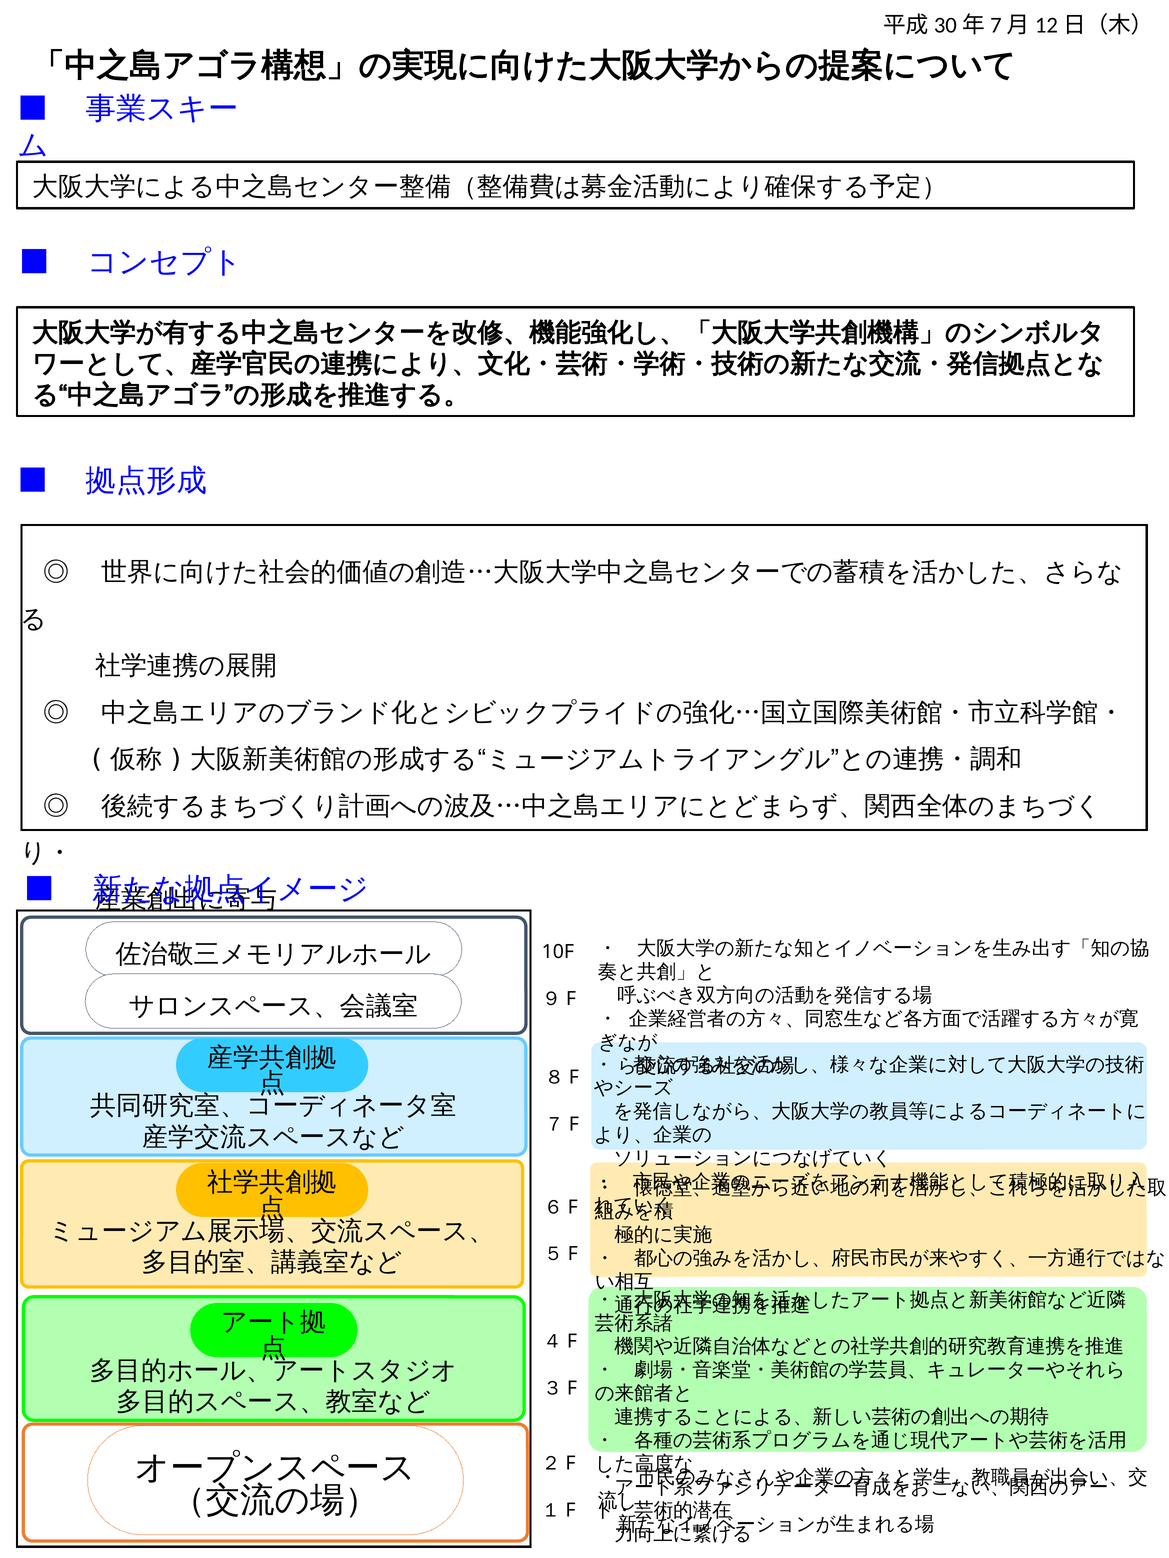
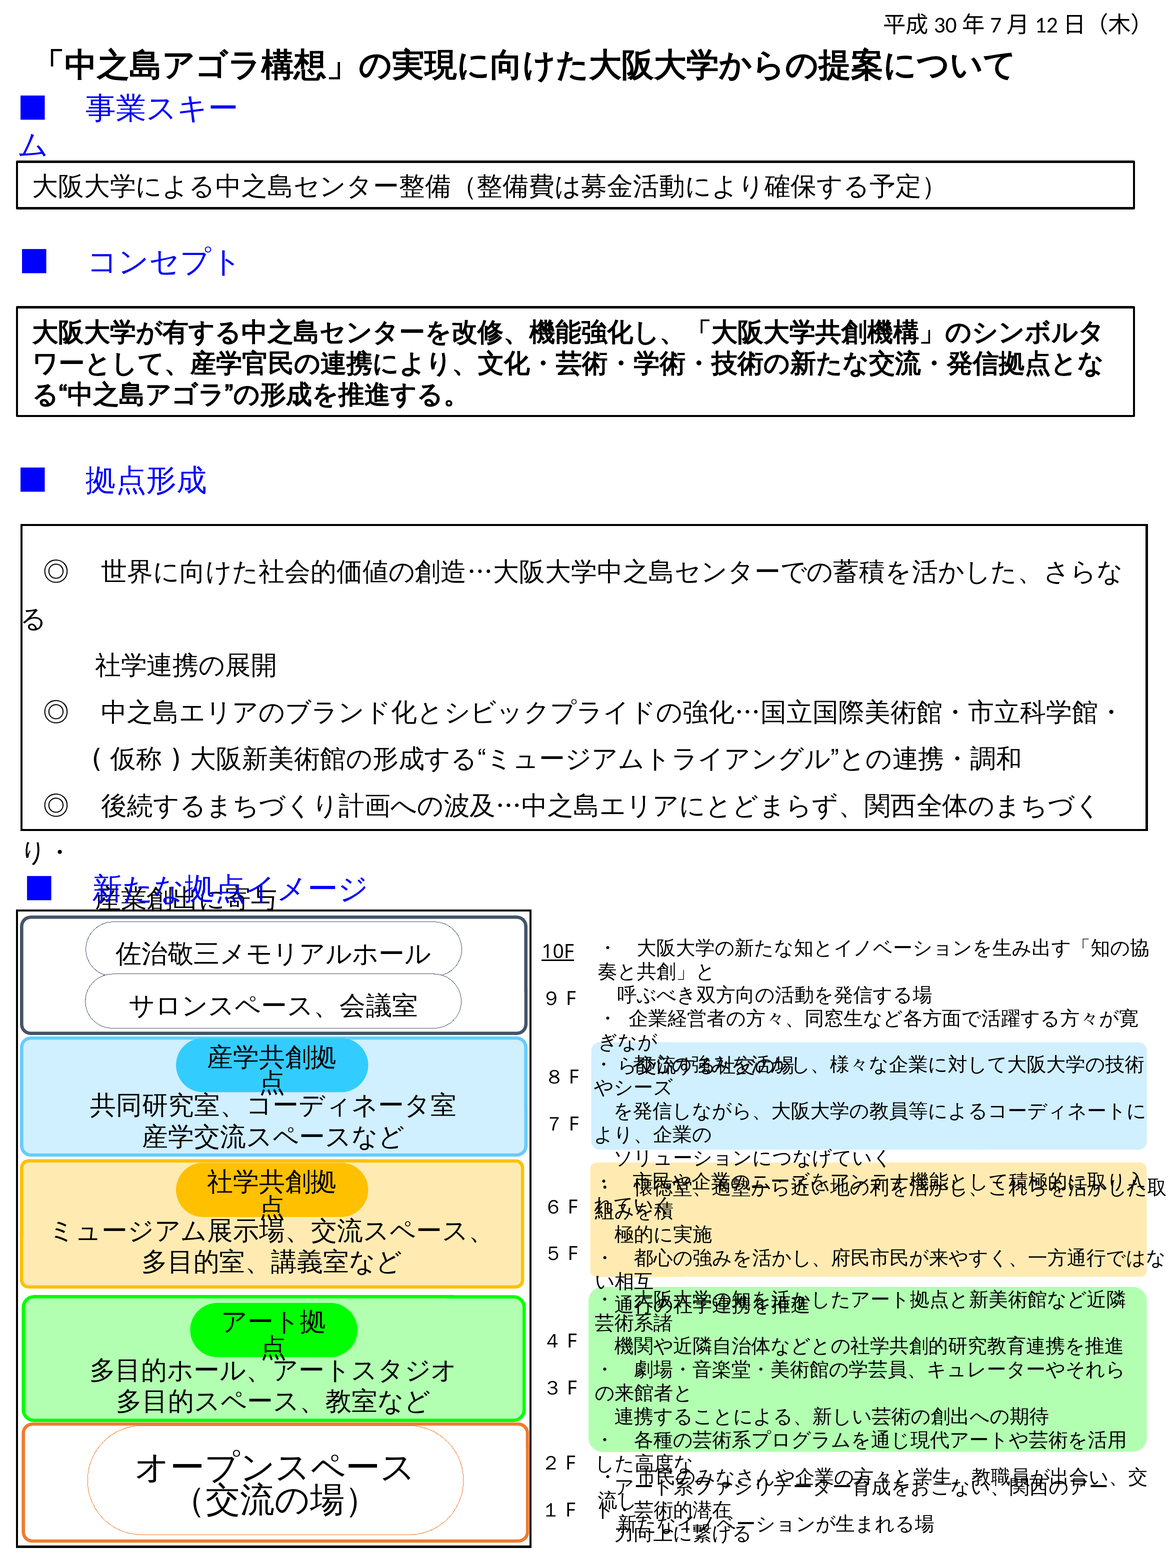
10F underline: none -> present (558, 952)
